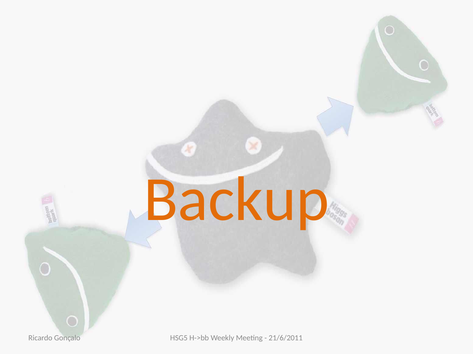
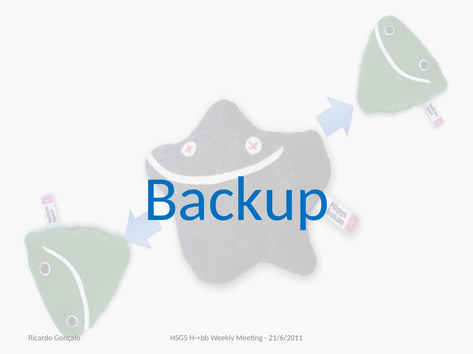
Backup colour: orange -> blue (237, 200)
